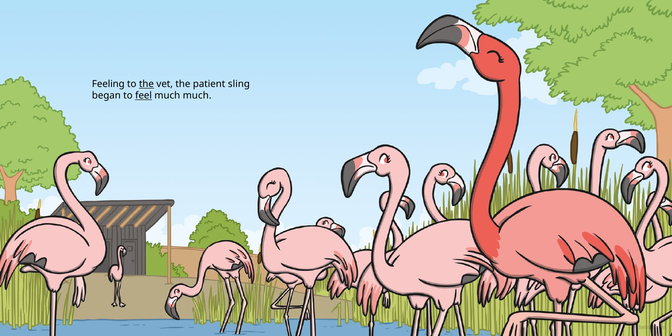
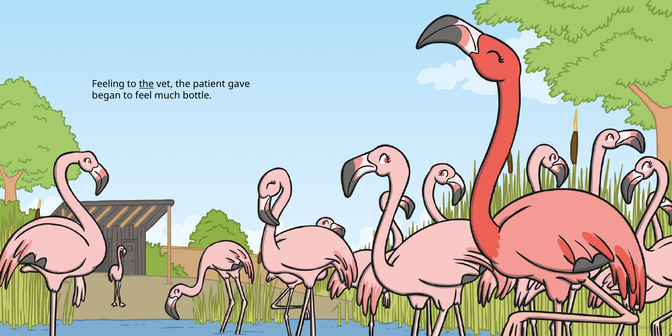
sling: sling -> gave (239, 84)
feel underline: present -> none (144, 96)
much much: much -> bottle (197, 96)
